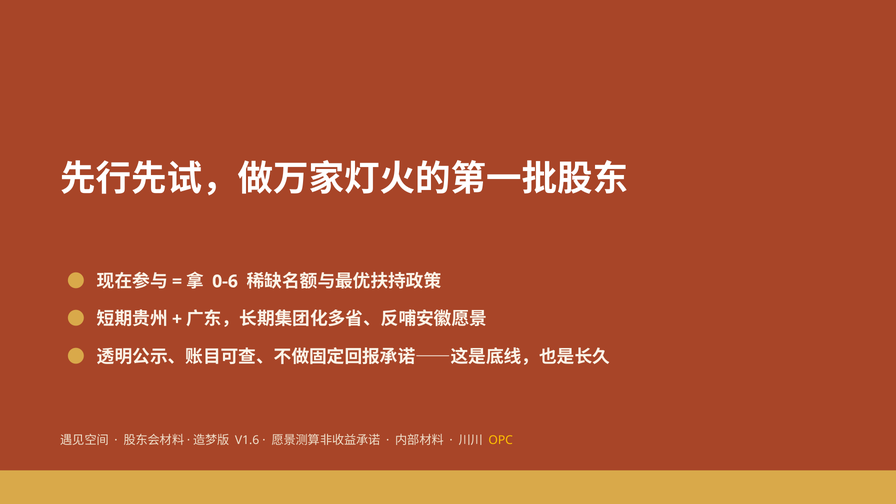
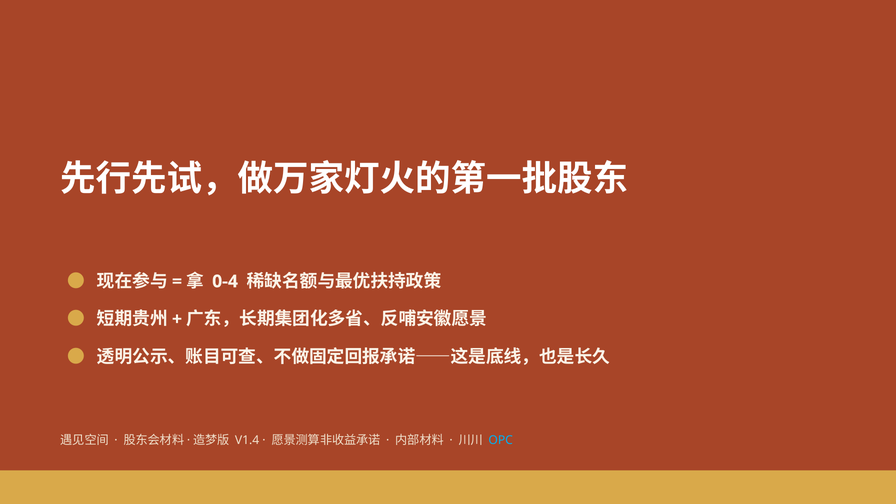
0-6: 0-6 -> 0-4 (225, 281)
V1.6: V1.6 -> V1.4 (247, 440)
OPC colour: yellow -> light blue (501, 440)
